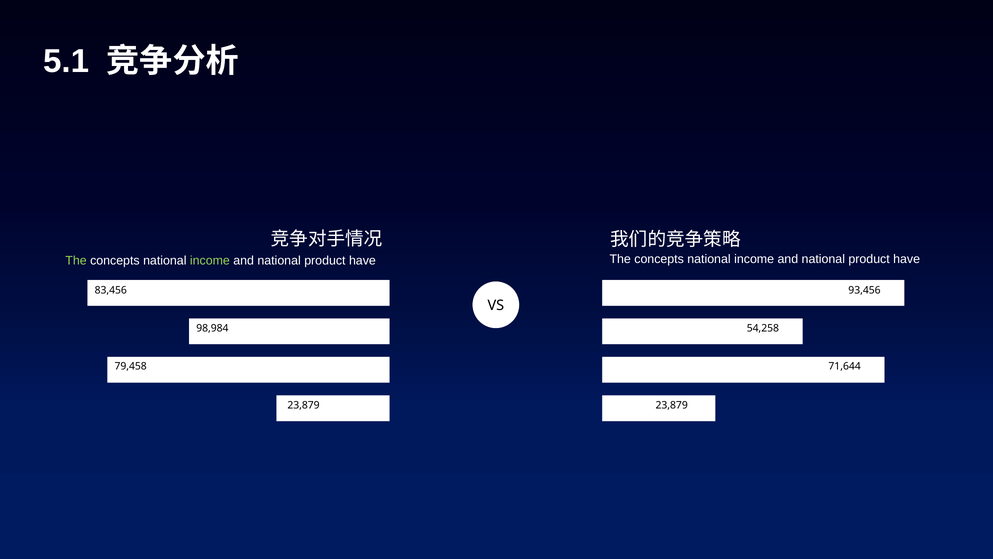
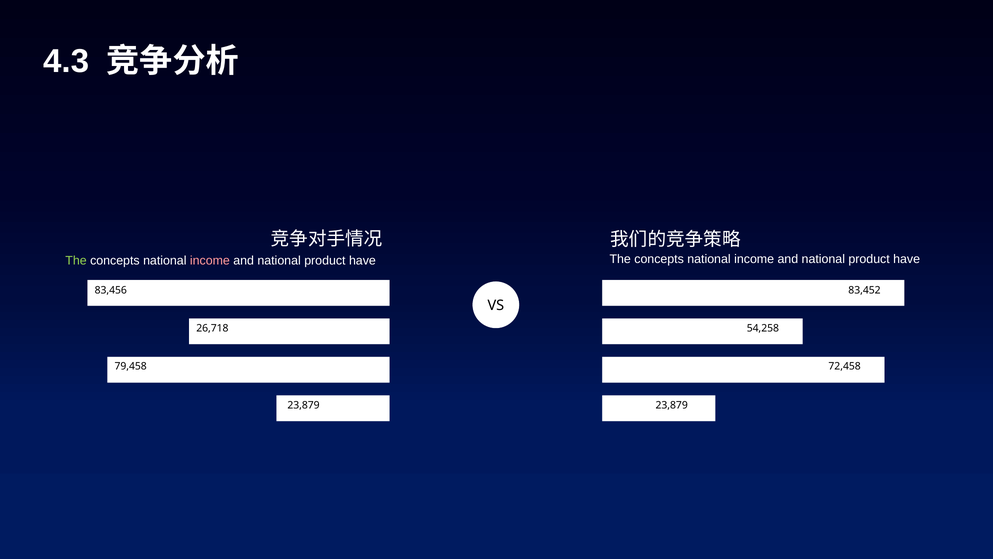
5.1: 5.1 -> 4.3 (66, 61)
income colour: light green -> pink (210, 260)
93,456: 93,456 -> 83,452 (864, 290)
98,984: 98,984 -> 26,718 (212, 328)
71,644: 71,644 -> 72,458 (845, 366)
